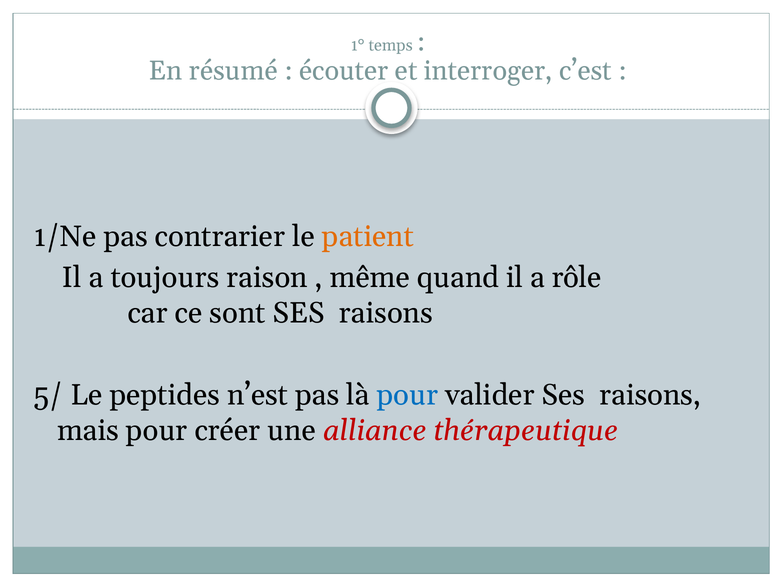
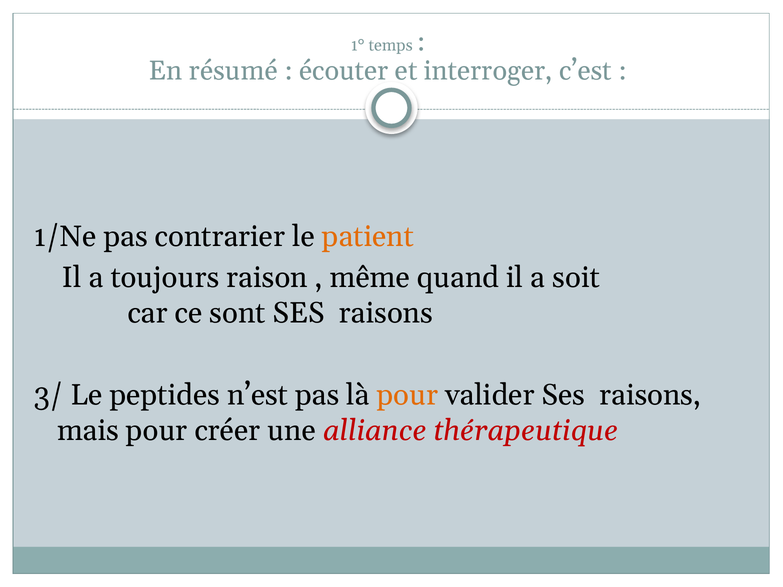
rôle: rôle -> soit (576, 278)
5/: 5/ -> 3/ (49, 395)
pour colour: blue -> orange (407, 395)
